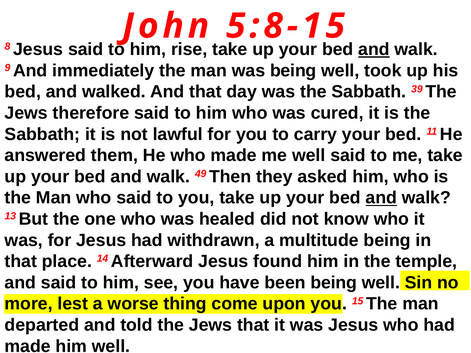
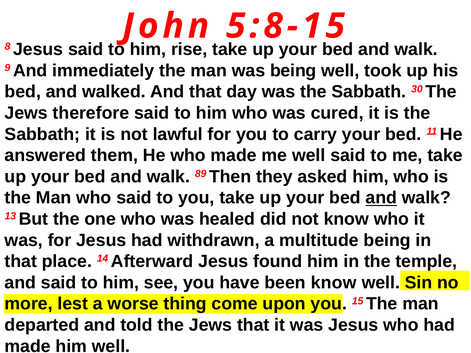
and underline: present -> none (374, 49)
39: 39 -> 30 (417, 89)
49: 49 -> 89 (201, 174)
been being: being -> know (334, 283)
